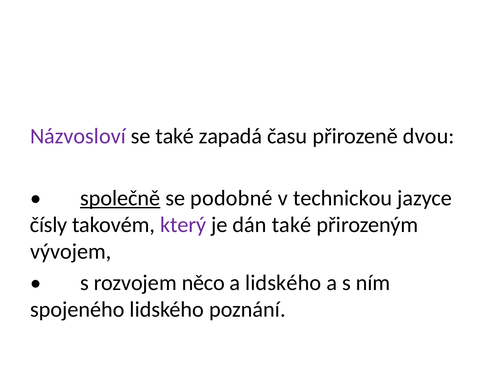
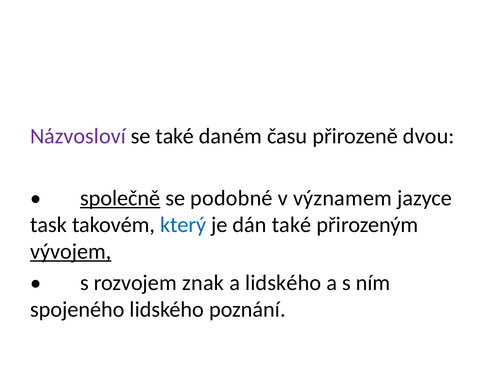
zapadá: zapadá -> daném (230, 136)
technickou: technickou -> významem (343, 198)
čísly: čísly -> task (48, 225)
který colour: purple -> blue (183, 225)
vývojem underline: none -> present (71, 252)
něco: něco -> znak (203, 283)
